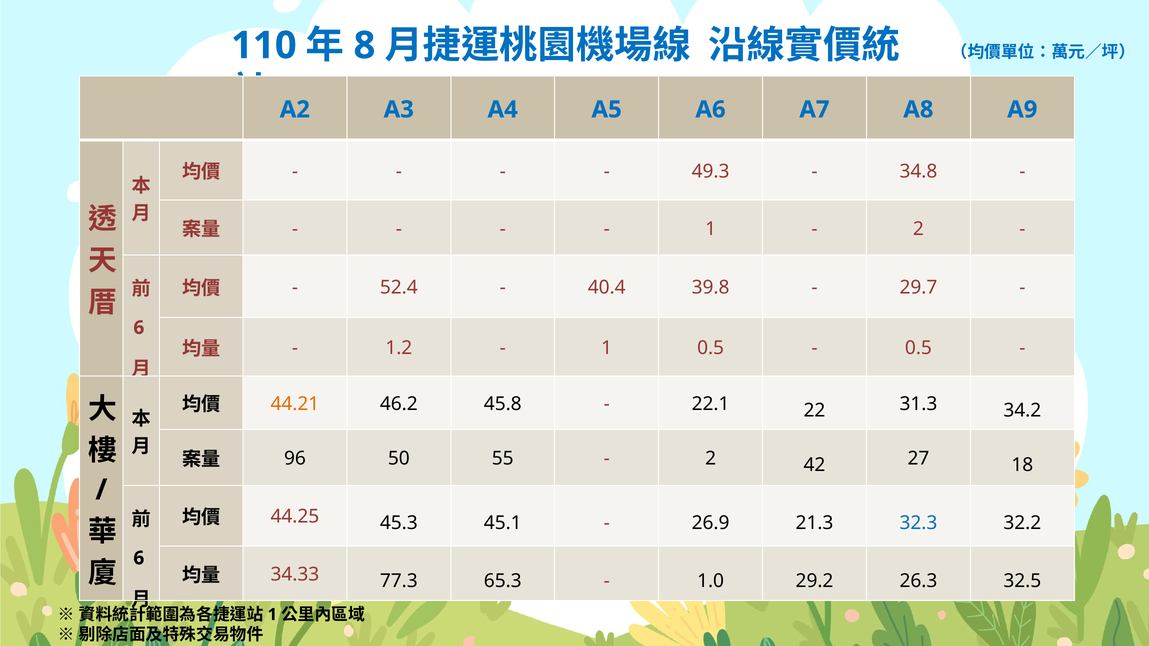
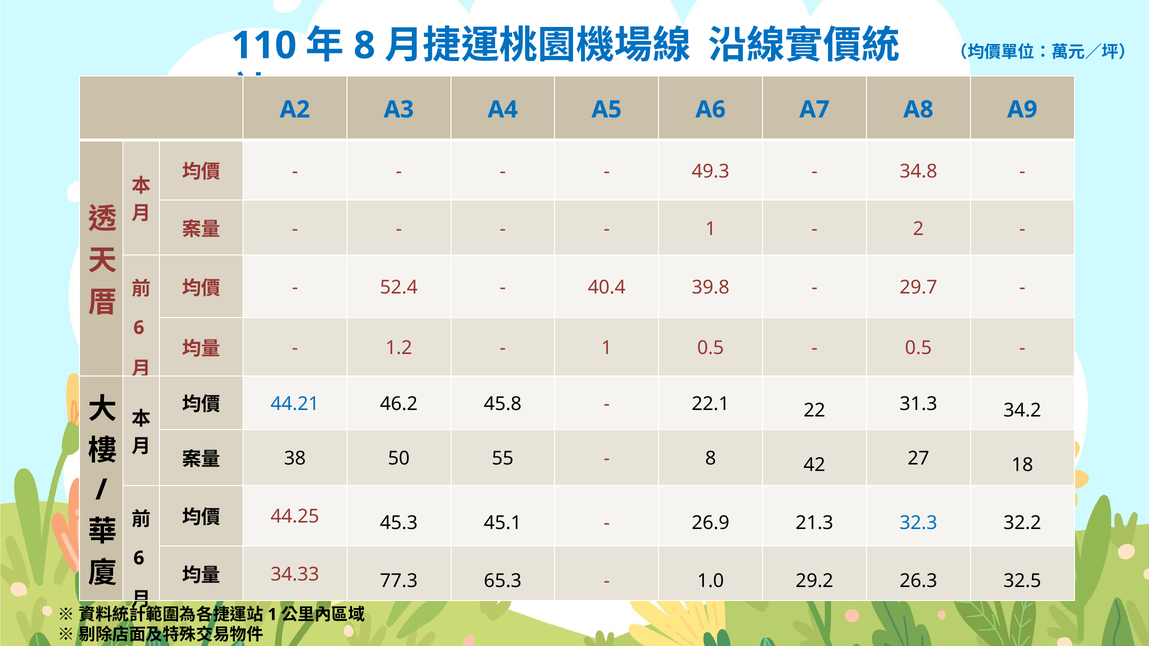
44.21 colour: orange -> blue (295, 404)
96: 96 -> 38 (295, 459)
2: 2 -> 8 (711, 459)
